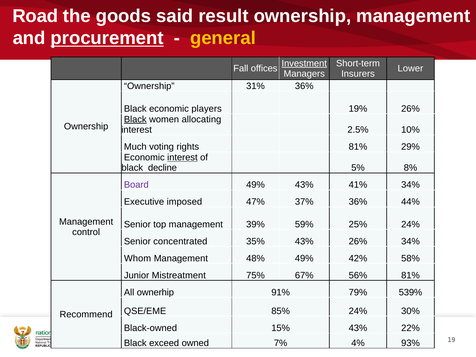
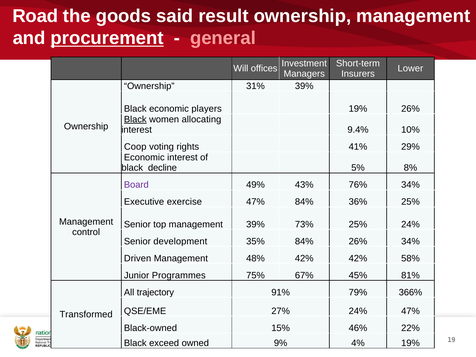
general colour: yellow -> pink (223, 38)
Investment underline: present -> none (304, 63)
Fall: Fall -> Will (241, 69)
31% 36%: 36% -> 39% (304, 86)
2.5%: 2.5% -> 9.4% (358, 130)
Much: Much -> Coop (135, 147)
rights 81%: 81% -> 41% (358, 147)
interest underline: present -> none (182, 157)
41%: 41% -> 76% (358, 185)
imposed: imposed -> exercise (184, 202)
47% 37%: 37% -> 84% (304, 202)
36% 44%: 44% -> 25% (410, 202)
59%: 59% -> 73% (304, 224)
concentrated: concentrated -> development (180, 241)
35% 43%: 43% -> 84% (304, 241)
Whom: Whom -> Driven (138, 258)
48% 49%: 49% -> 42% (304, 258)
Mistreatment: Mistreatment -> Programmes (179, 275)
56%: 56% -> 45% (358, 275)
ownerhip: ownerhip -> trajectory (155, 292)
539%: 539% -> 366% (411, 292)
85%: 85% -> 27% (281, 311)
24% 30%: 30% -> 47% (410, 311)
Recommend: Recommend -> Transformed (86, 315)
15% 43%: 43% -> 46% (358, 328)
7%: 7% -> 9% (281, 343)
4% 93%: 93% -> 19% (410, 343)
